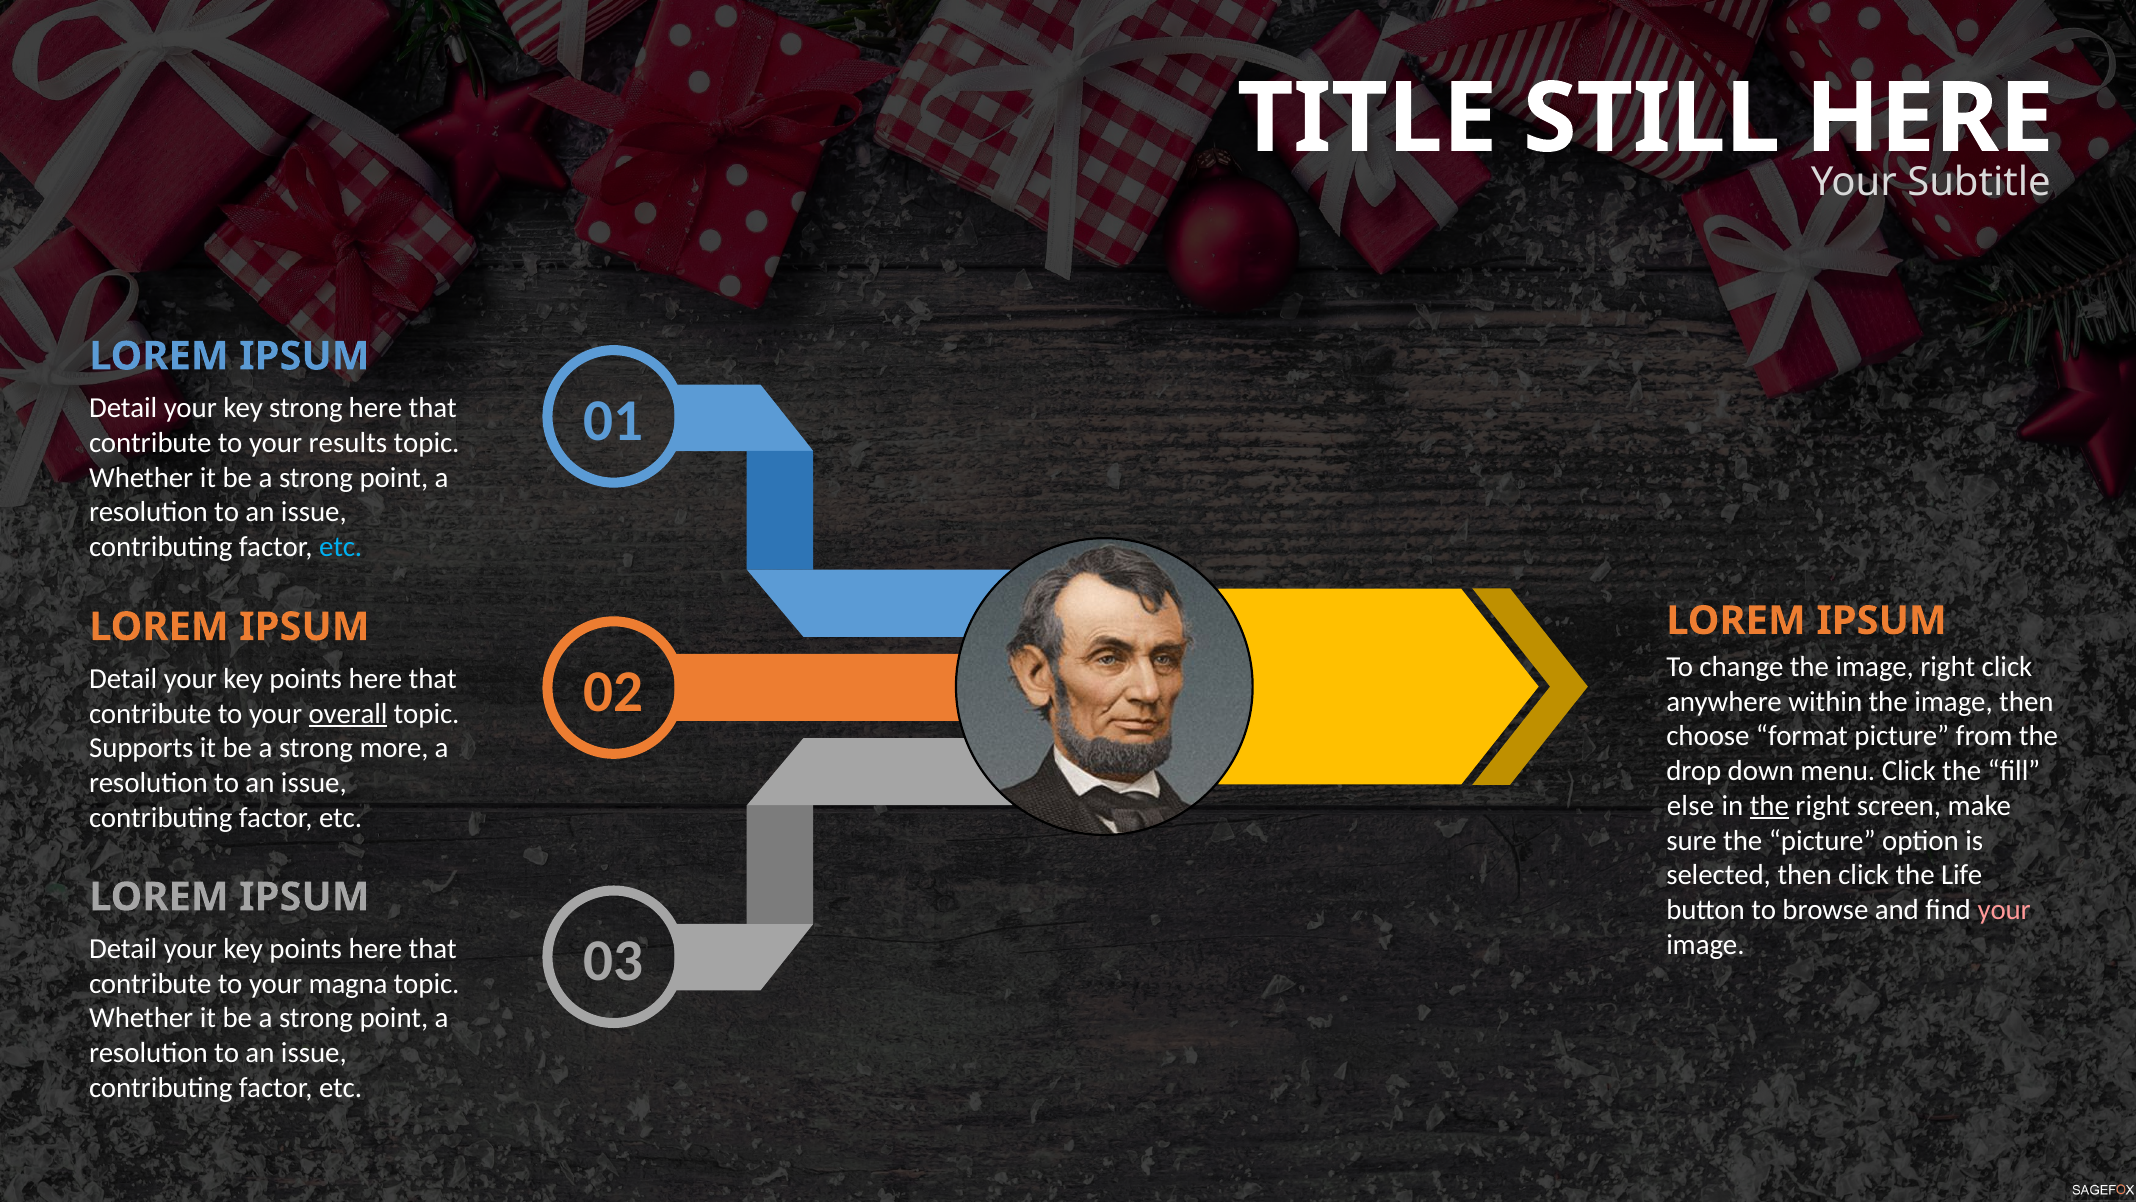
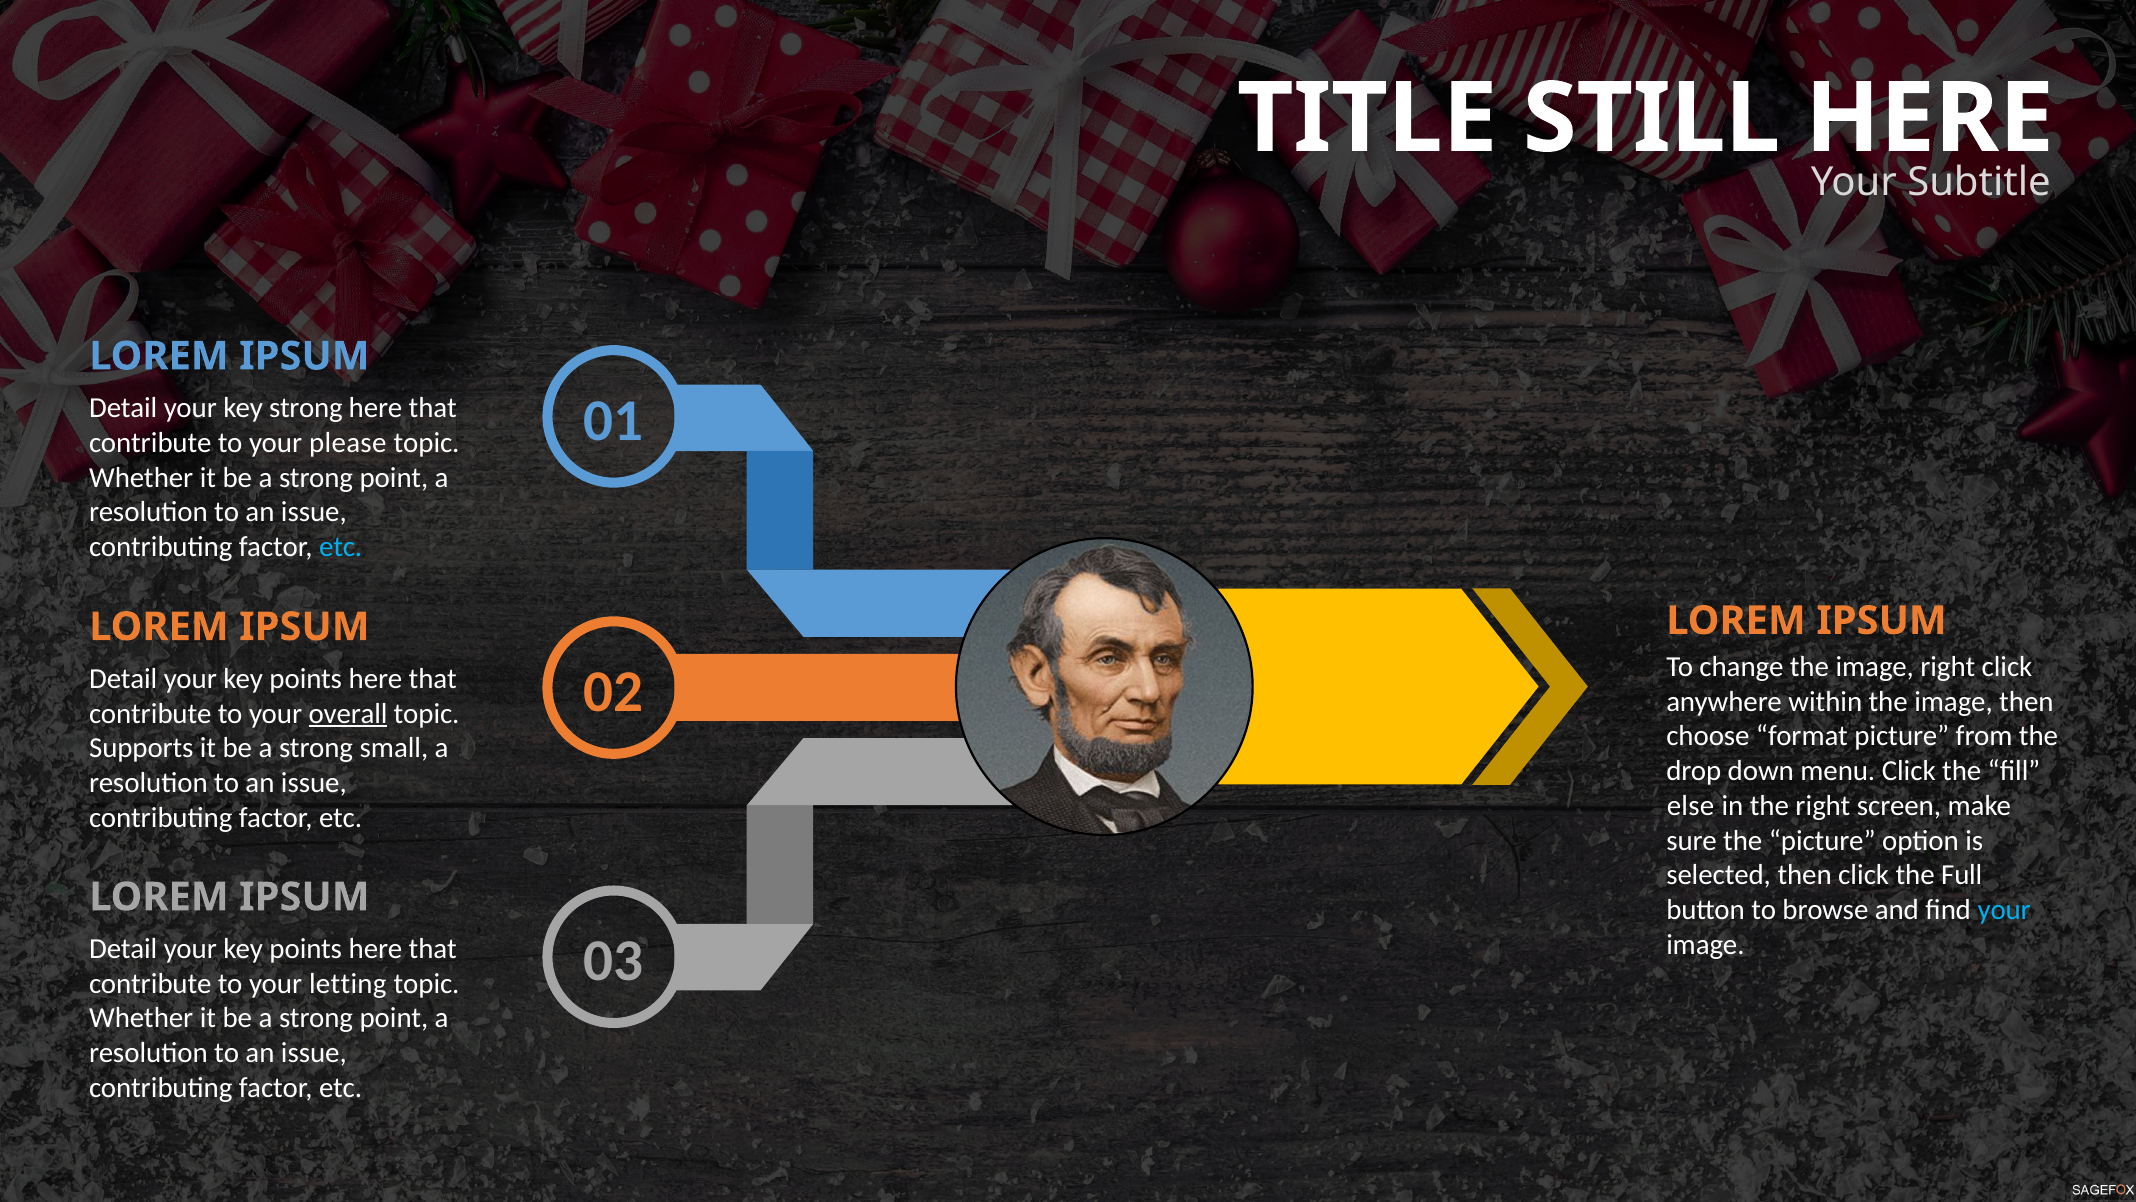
results: results -> please (348, 443)
more: more -> small (394, 748)
the underline: present -> none (1769, 806)
Life: Life -> Full (1962, 875)
your colour: pink -> light blue (2004, 910)
magna: magna -> letting (348, 983)
